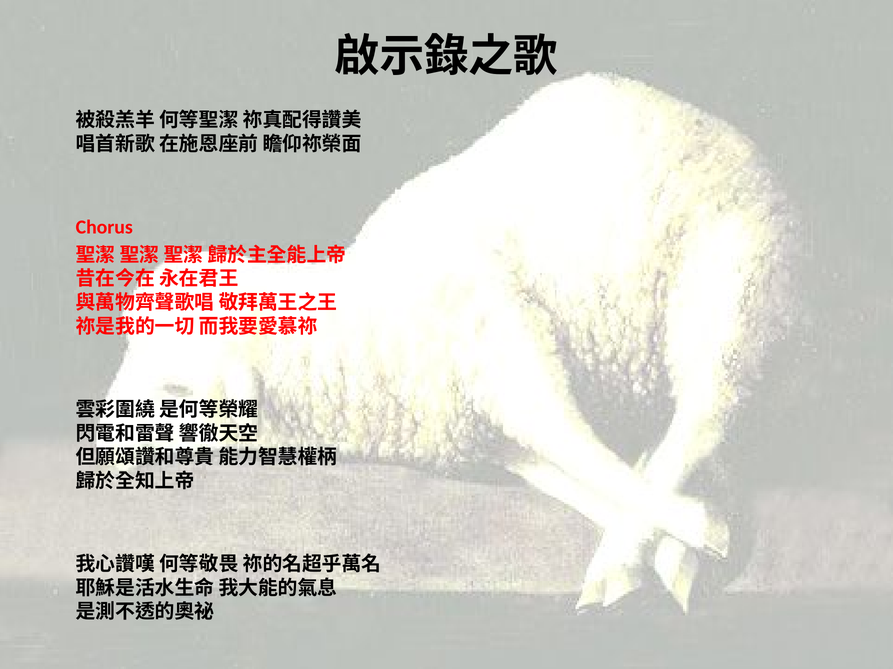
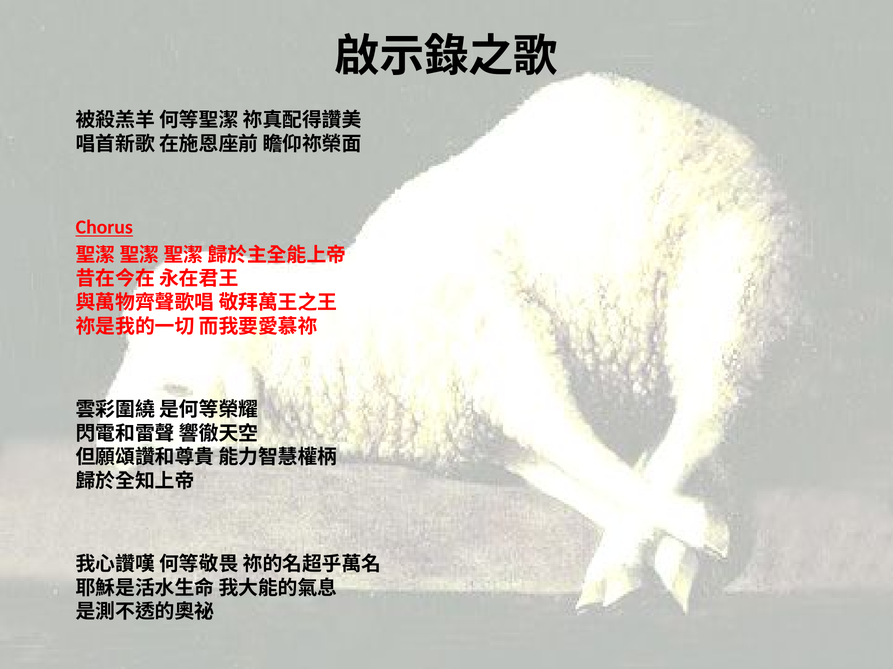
Chorus underline: none -> present (104, 228)
